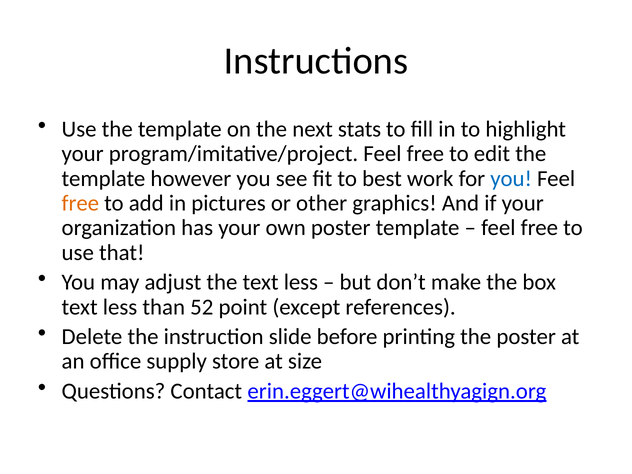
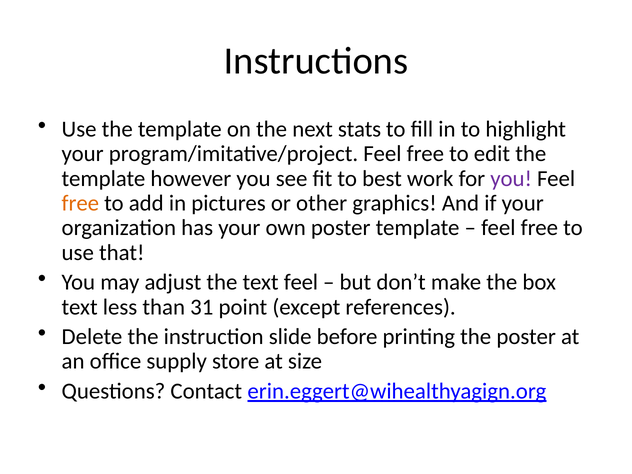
you colour: blue -> purple (511, 178)
the text less: less -> feel (301, 282)
52: 52 -> 31 (202, 307)
